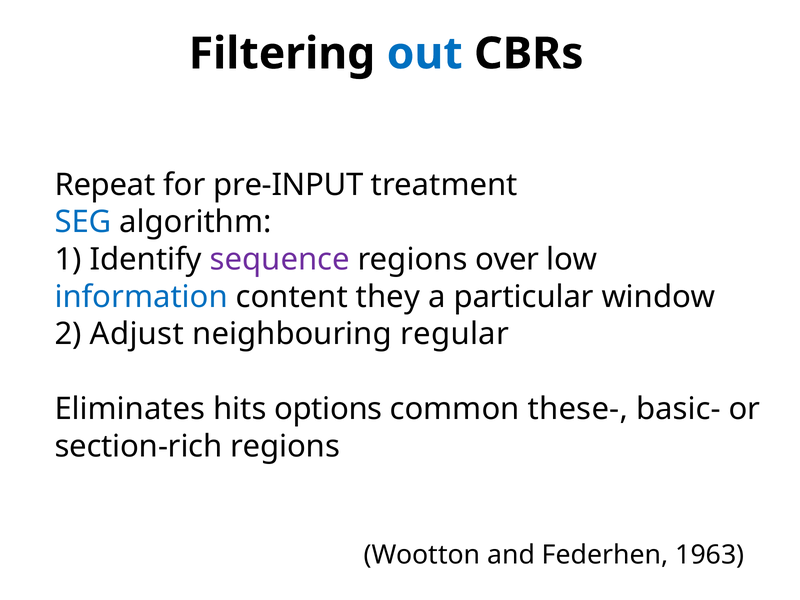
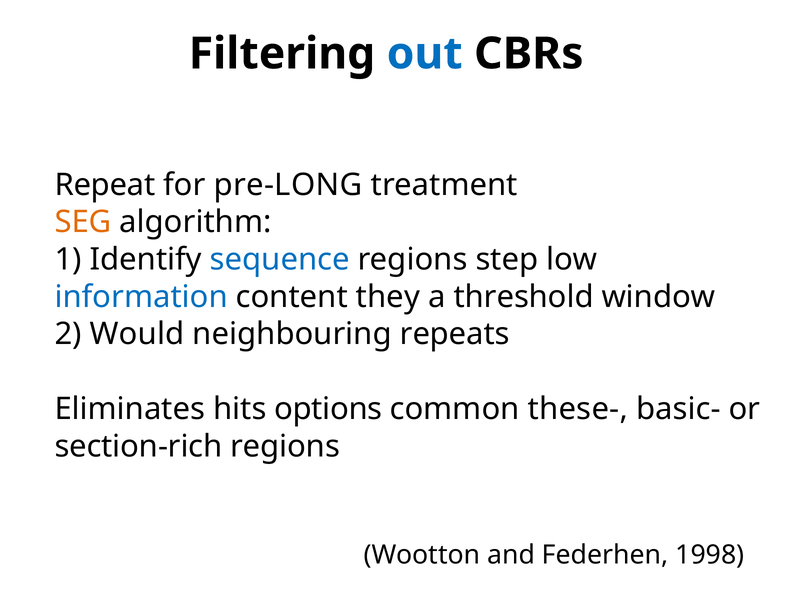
pre-INPUT: pre-INPUT -> pre-LONG (288, 185)
SEG colour: blue -> orange (83, 222)
sequence colour: purple -> blue (280, 259)
over: over -> step (507, 259)
particular: particular -> threshold (524, 297)
Adjust: Adjust -> Would (137, 334)
regular: regular -> repeats (455, 334)
1963: 1963 -> 1998 (710, 555)
